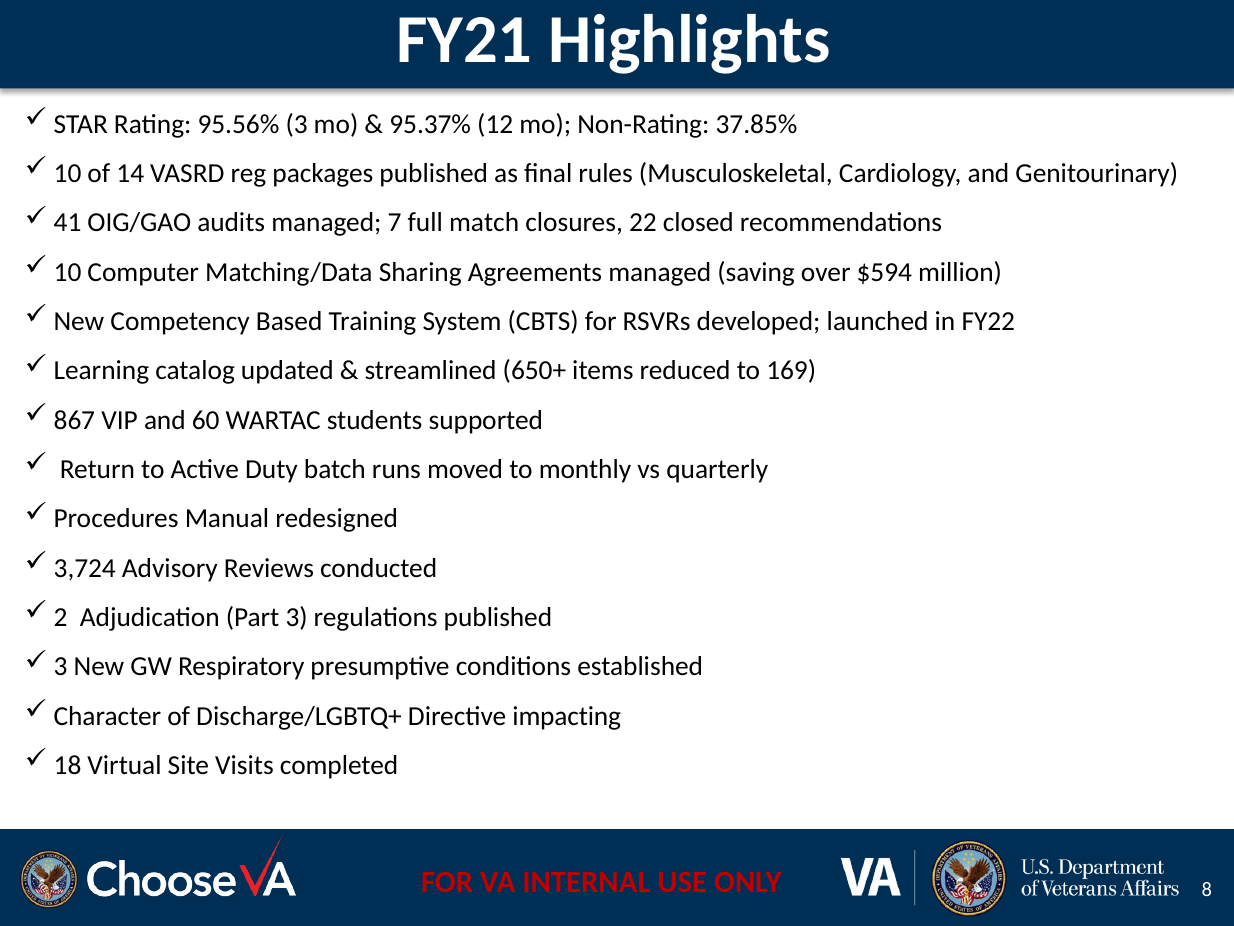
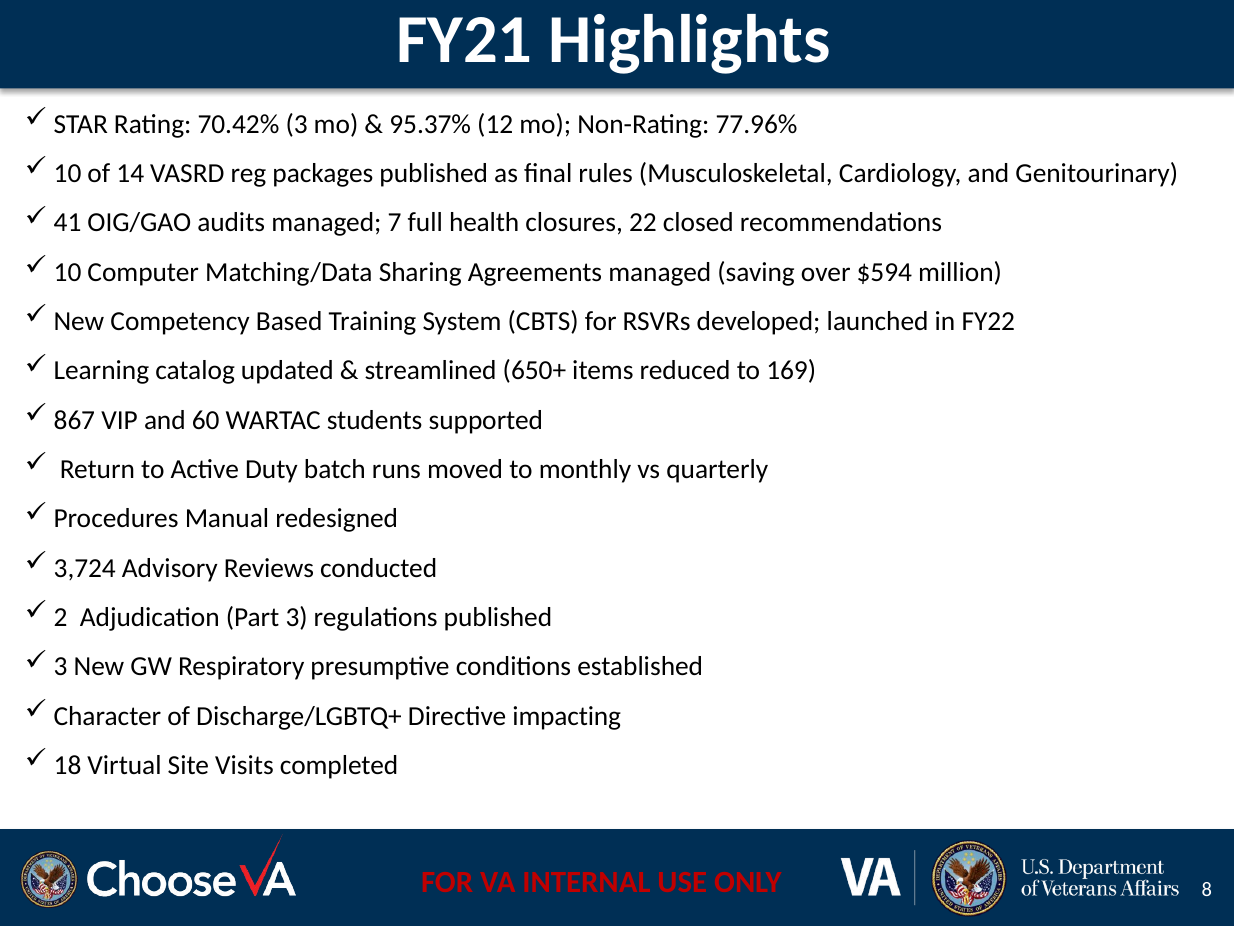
95.56%: 95.56% -> 70.42% (238, 124)
37.85%: 37.85% -> 77.96% (756, 124)
match: match -> health (484, 223)
